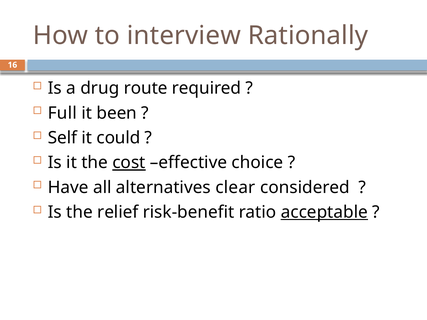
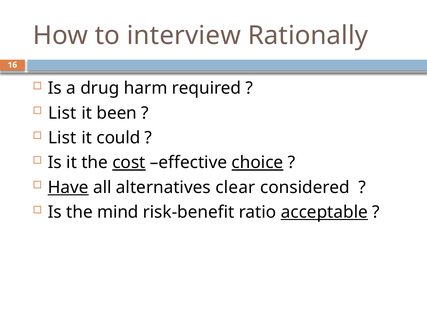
route: route -> harm (146, 88)
Full: Full -> List (62, 113)
Self: Self -> List (62, 138)
choice underline: none -> present (257, 163)
Have underline: none -> present (68, 188)
relief: relief -> mind (118, 212)
